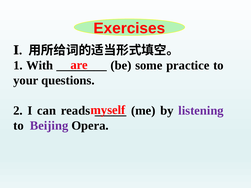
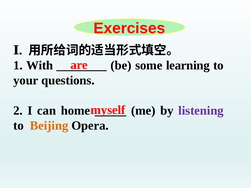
practice: practice -> learning (188, 65)
reads: reads -> home (75, 111)
Beijing colour: purple -> orange (49, 126)
